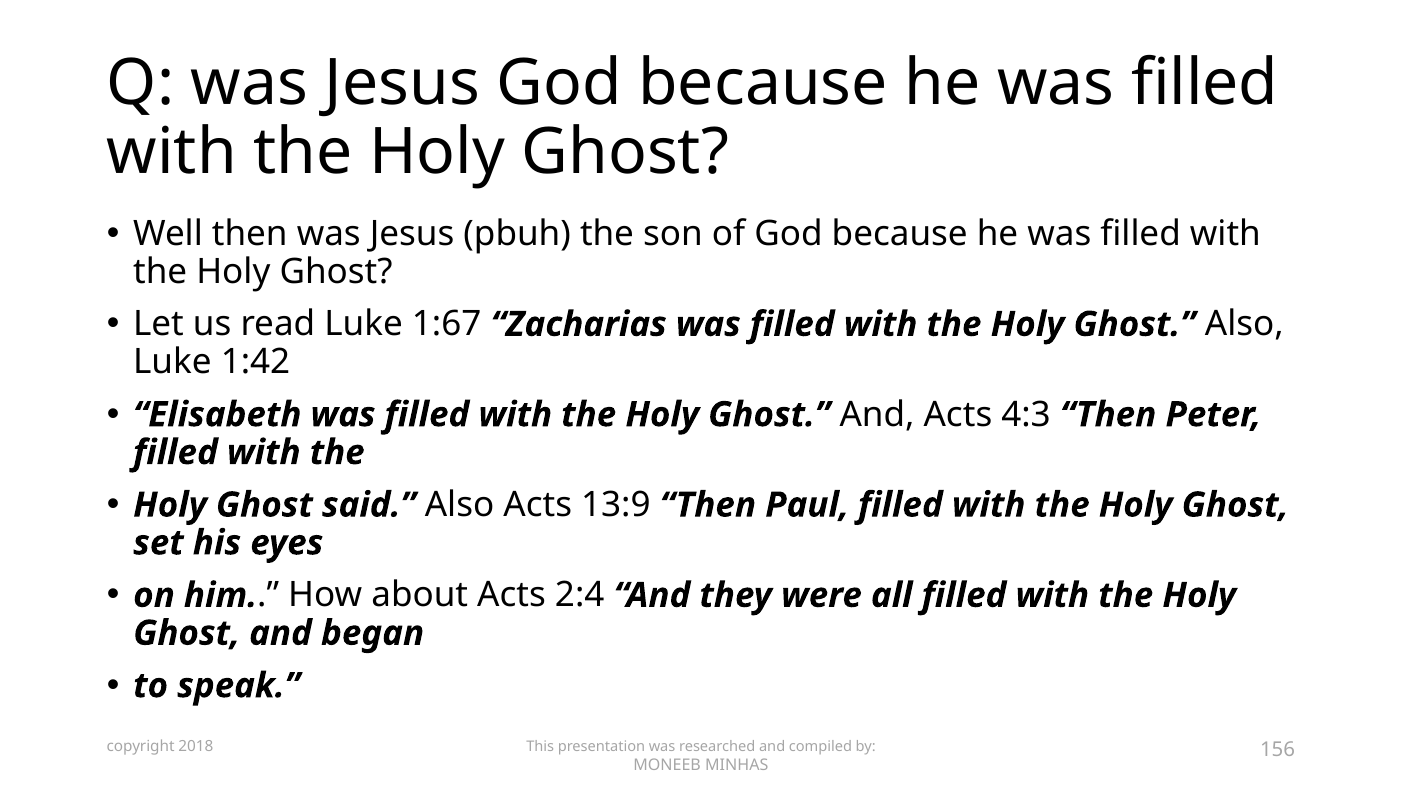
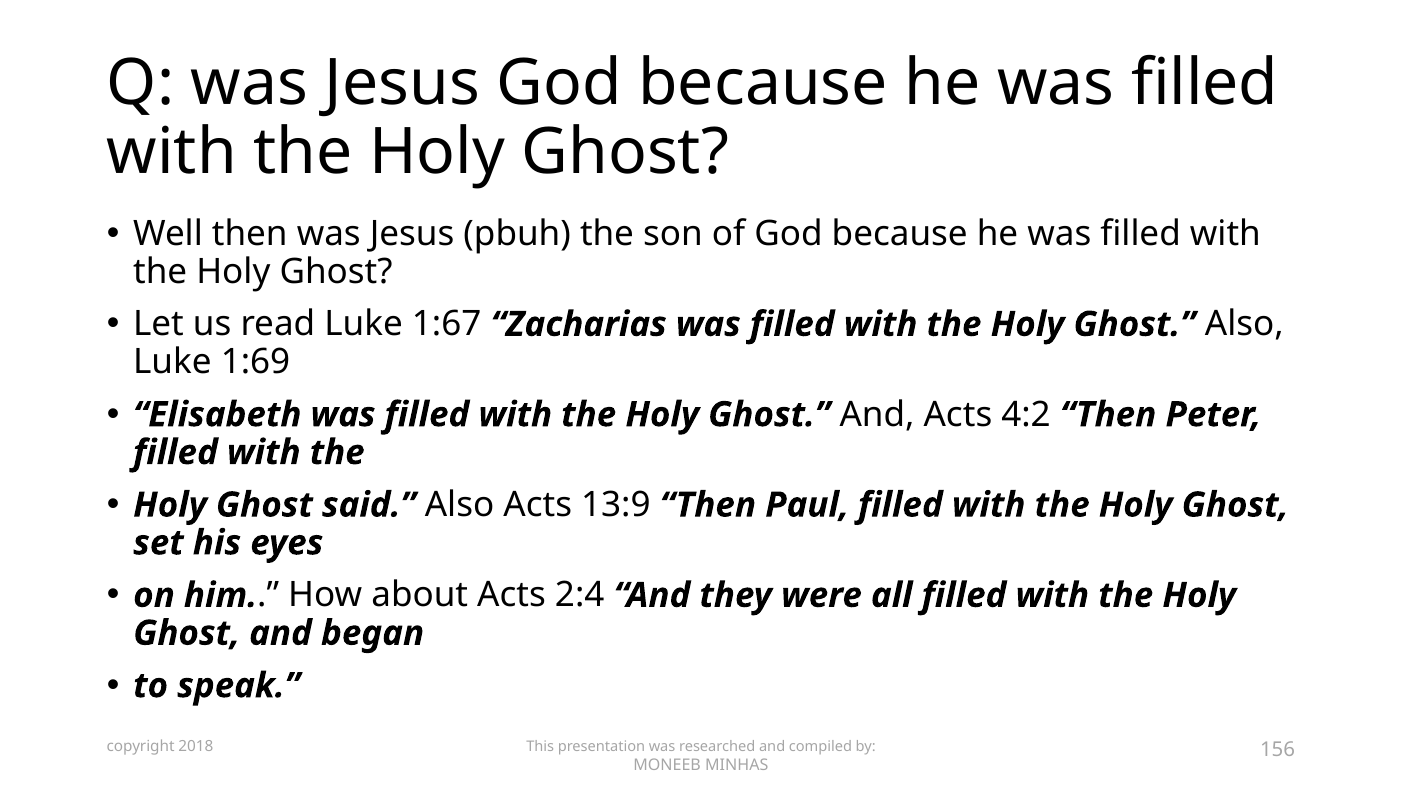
1:42: 1:42 -> 1:69 (255, 362)
4:3: 4:3 -> 4:2 (1026, 414)
